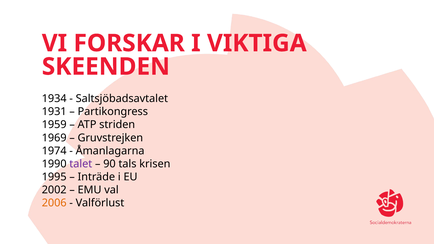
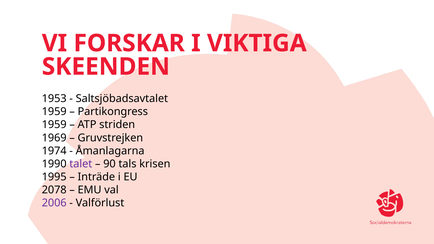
1934: 1934 -> 1953 (54, 99)
1931: 1931 -> 1959 (54, 112)
2002: 2002 -> 2078 (54, 190)
2006 colour: orange -> purple (54, 203)
